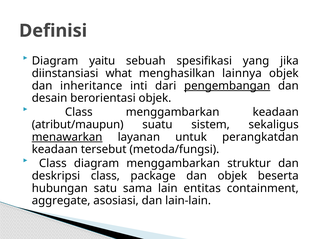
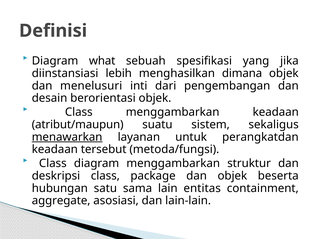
yaitu: yaitu -> what (102, 61)
what: what -> lebih (119, 73)
lainnya: lainnya -> dimana (242, 73)
inheritance: inheritance -> menelusuri (91, 86)
pengembangan underline: present -> none (227, 86)
